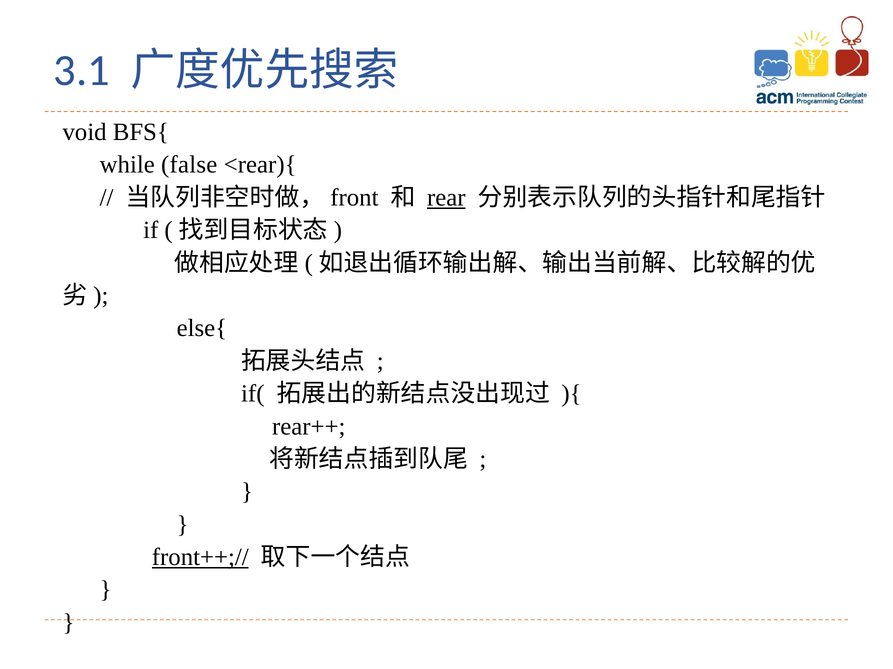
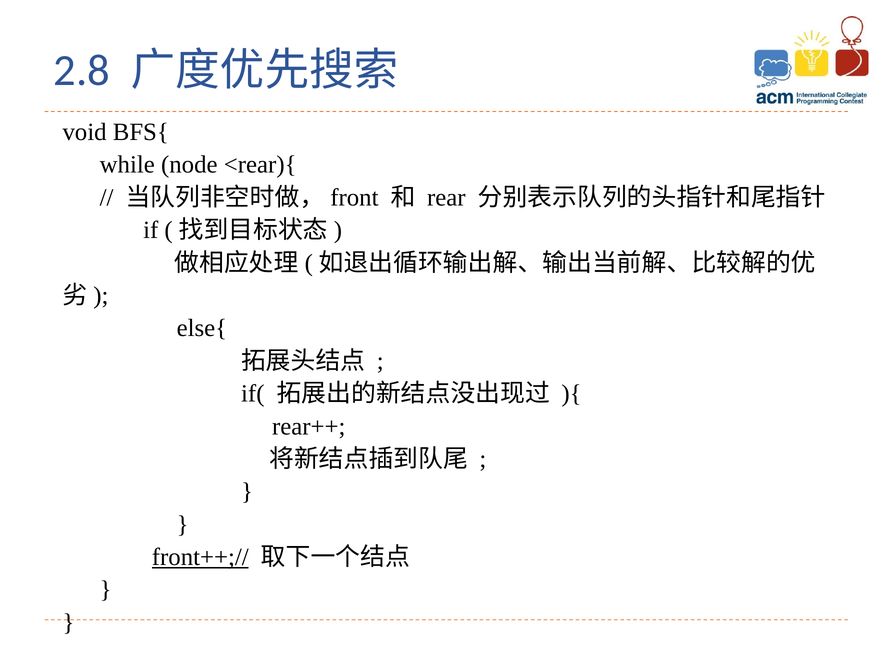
3.1: 3.1 -> 2.8 (82, 71)
false: false -> node (189, 165)
rear underline: present -> none (446, 198)
